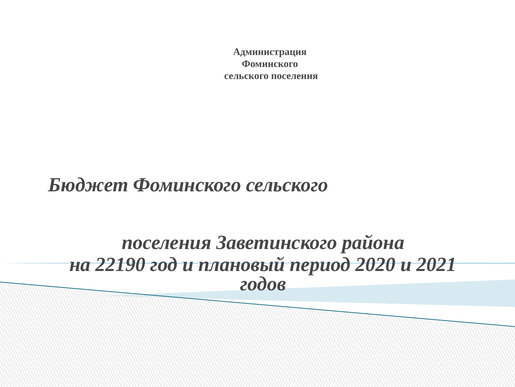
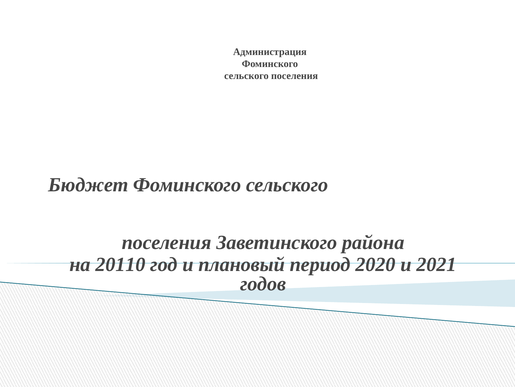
22190: 22190 -> 20110 (120, 264)
